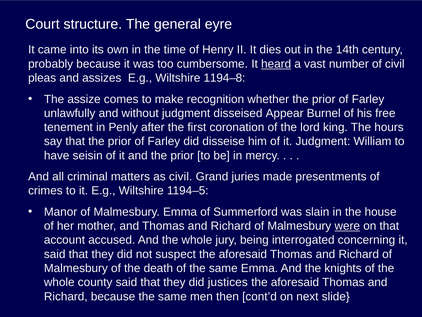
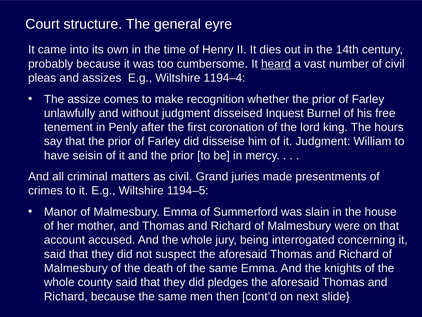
1194–8: 1194–8 -> 1194–4 (224, 78)
Appear: Appear -> Inquest (285, 113)
were underline: present -> none (347, 226)
justices: justices -> pledges (228, 282)
